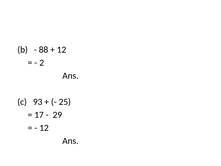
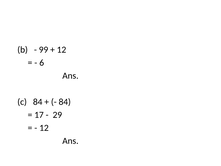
88: 88 -> 99 (44, 50)
2: 2 -> 6 (42, 63)
c 93: 93 -> 84 (38, 102)
25: 25 -> 84 (65, 102)
